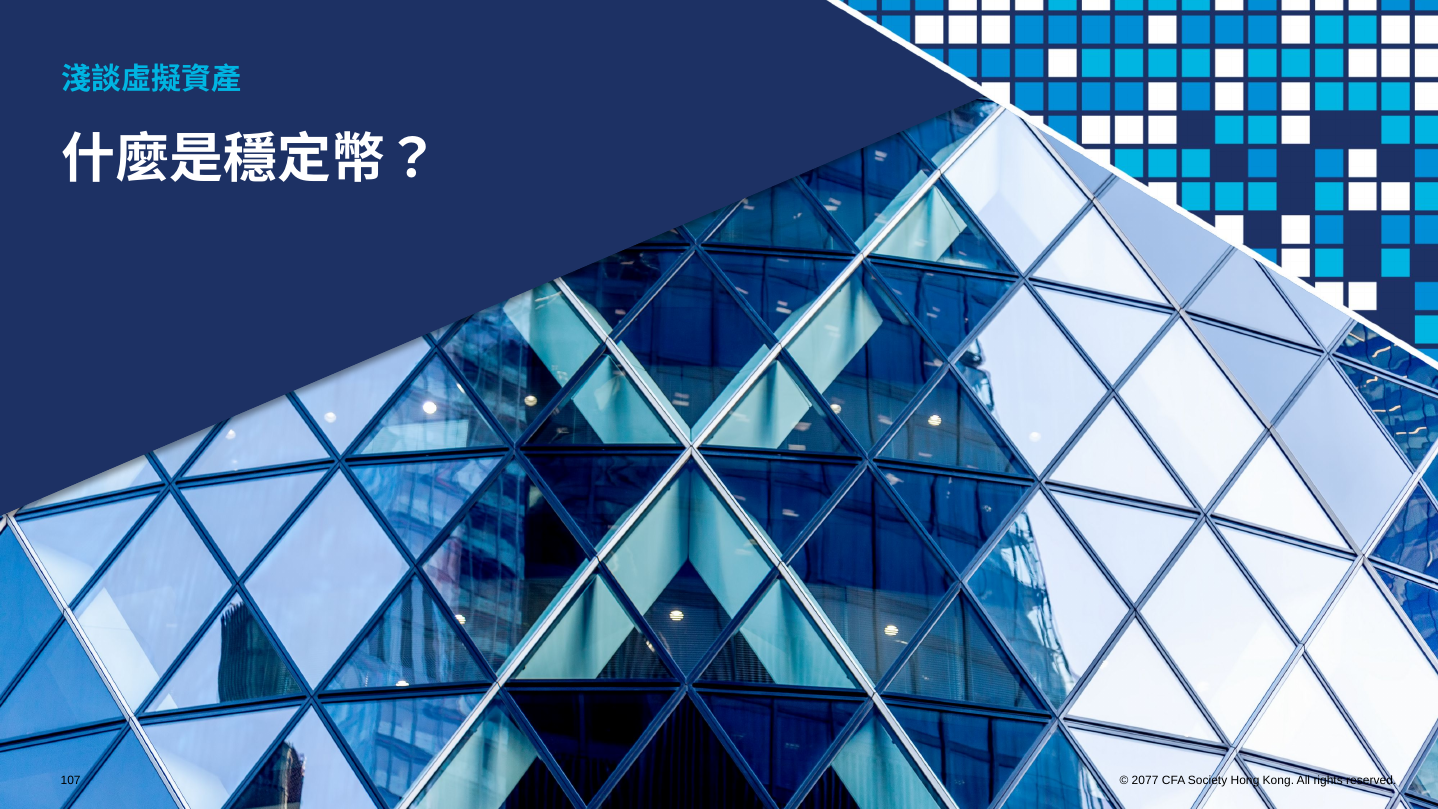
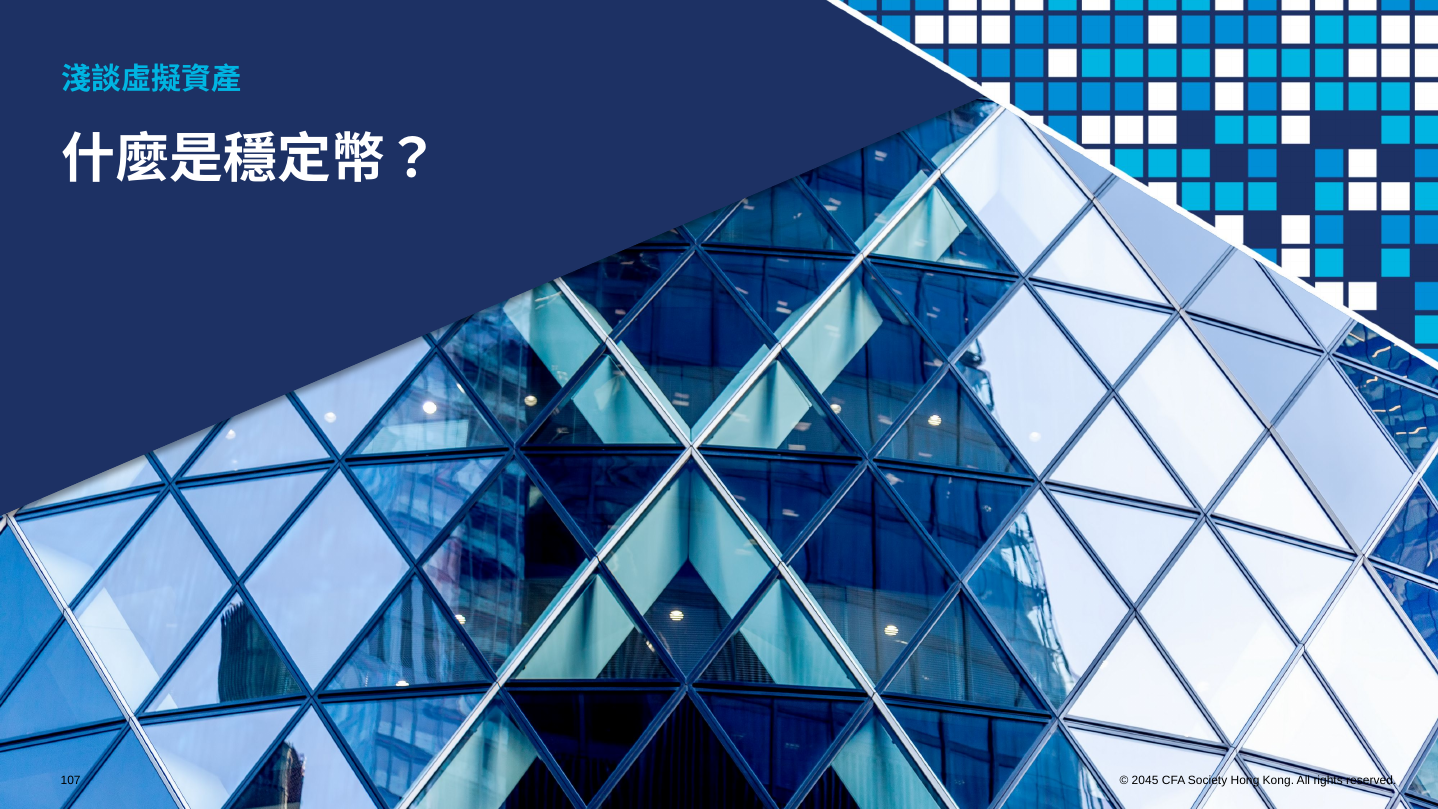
2077: 2077 -> 2045 (1145, 780)
